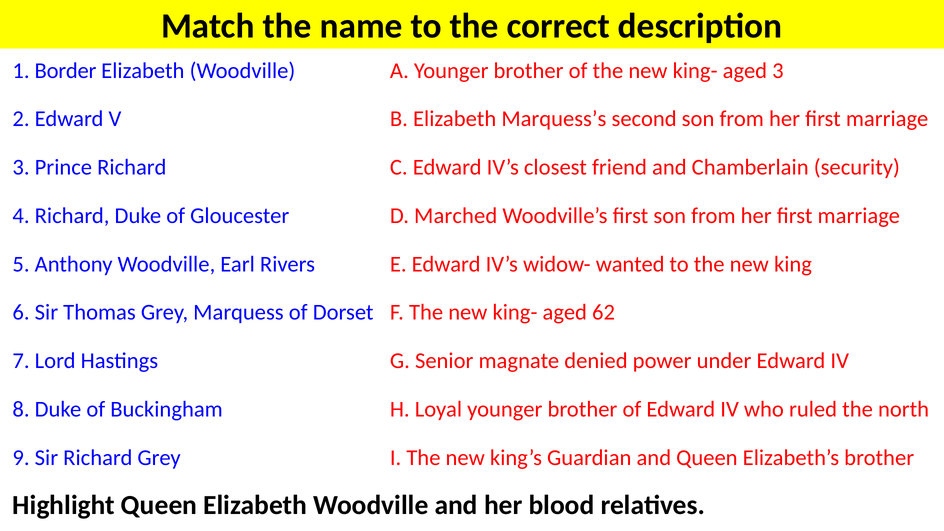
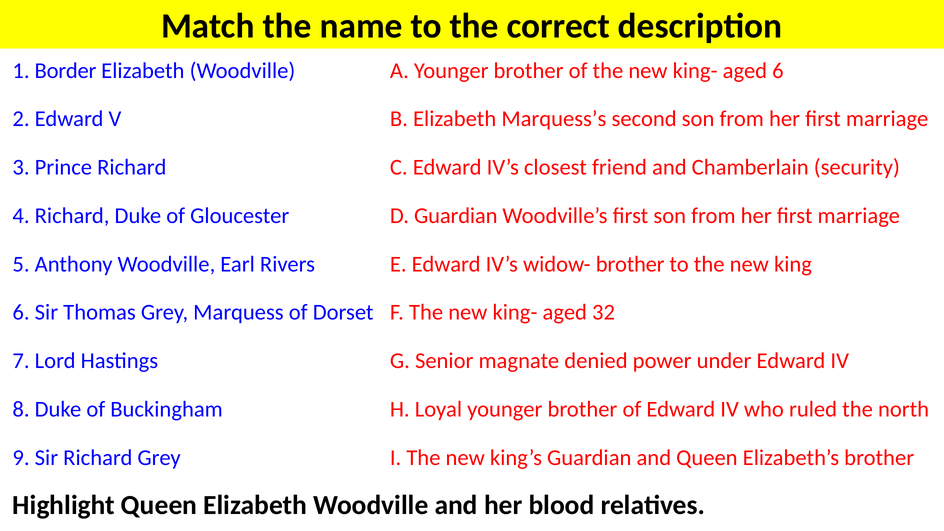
aged 3: 3 -> 6 (778, 71)
D Marched: Marched -> Guardian (456, 216)
widow- wanted: wanted -> brother (630, 264)
62: 62 -> 32 (604, 312)
